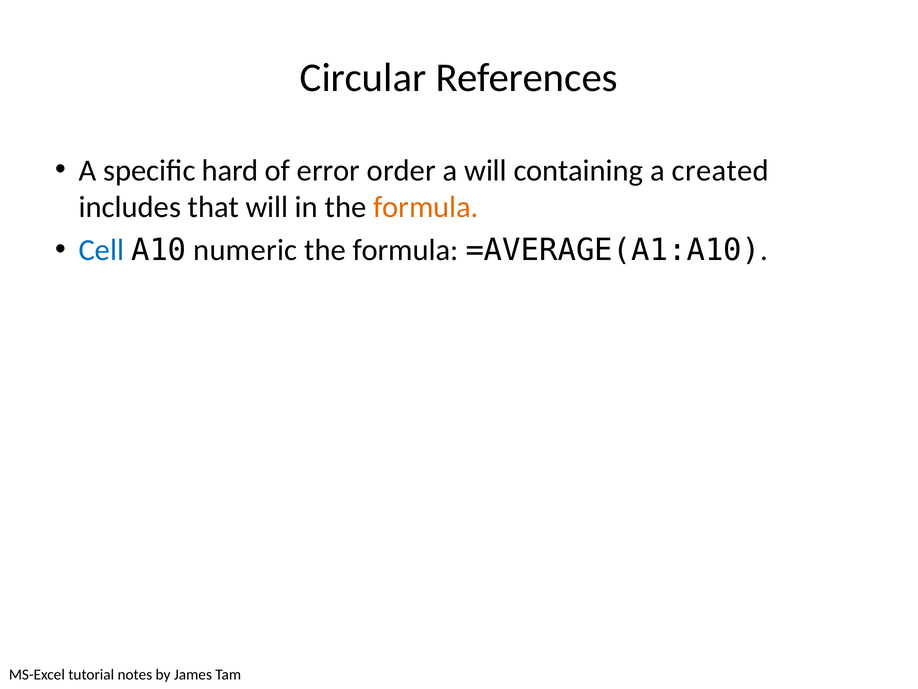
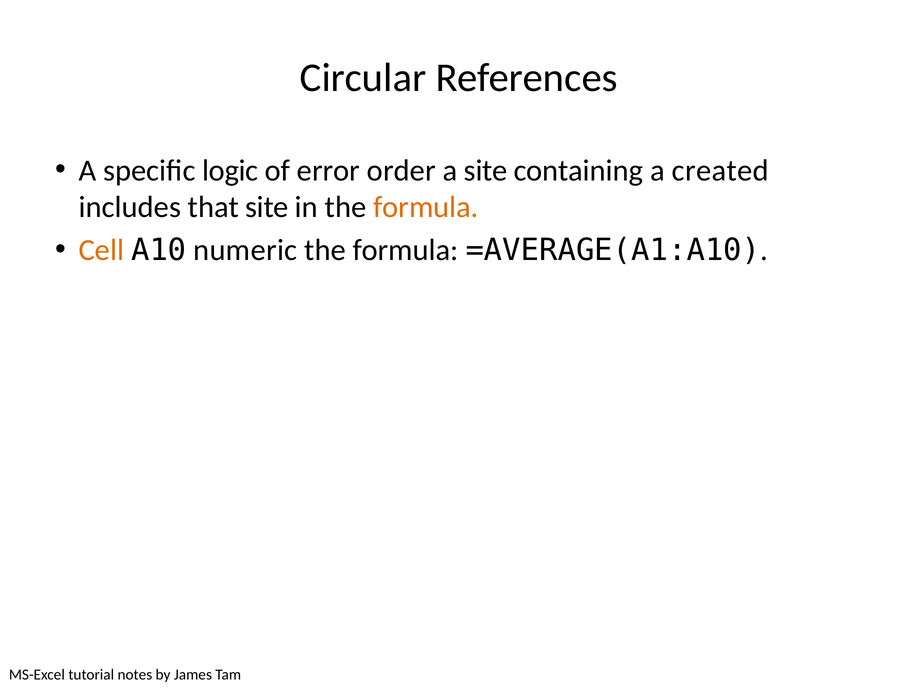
hard: hard -> logic (230, 170)
a will: will -> site (486, 170)
that will: will -> site (267, 207)
Cell colour: blue -> orange (101, 250)
